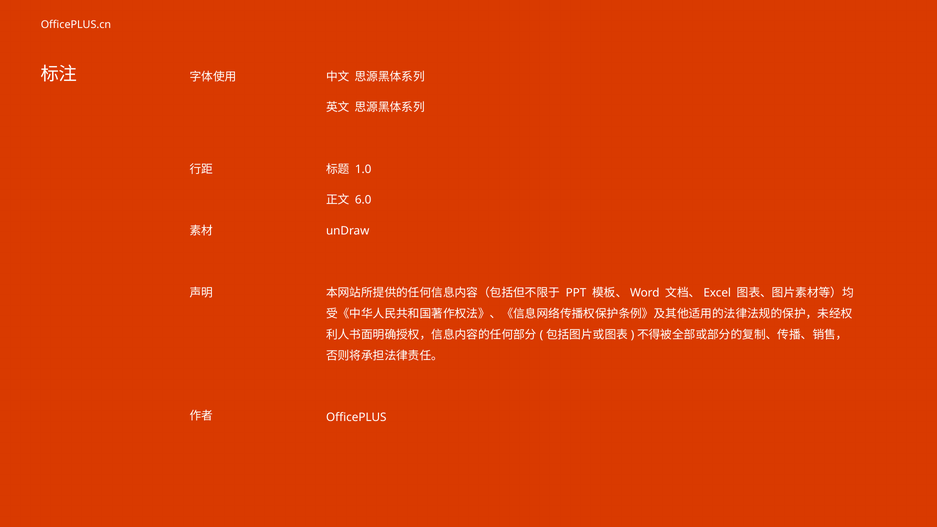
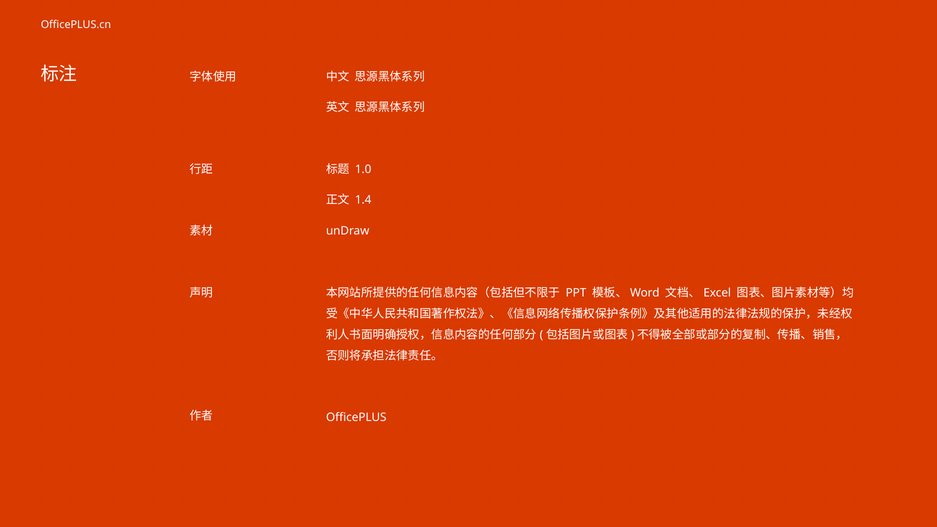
6.0: 6.0 -> 1.4 (363, 200)
